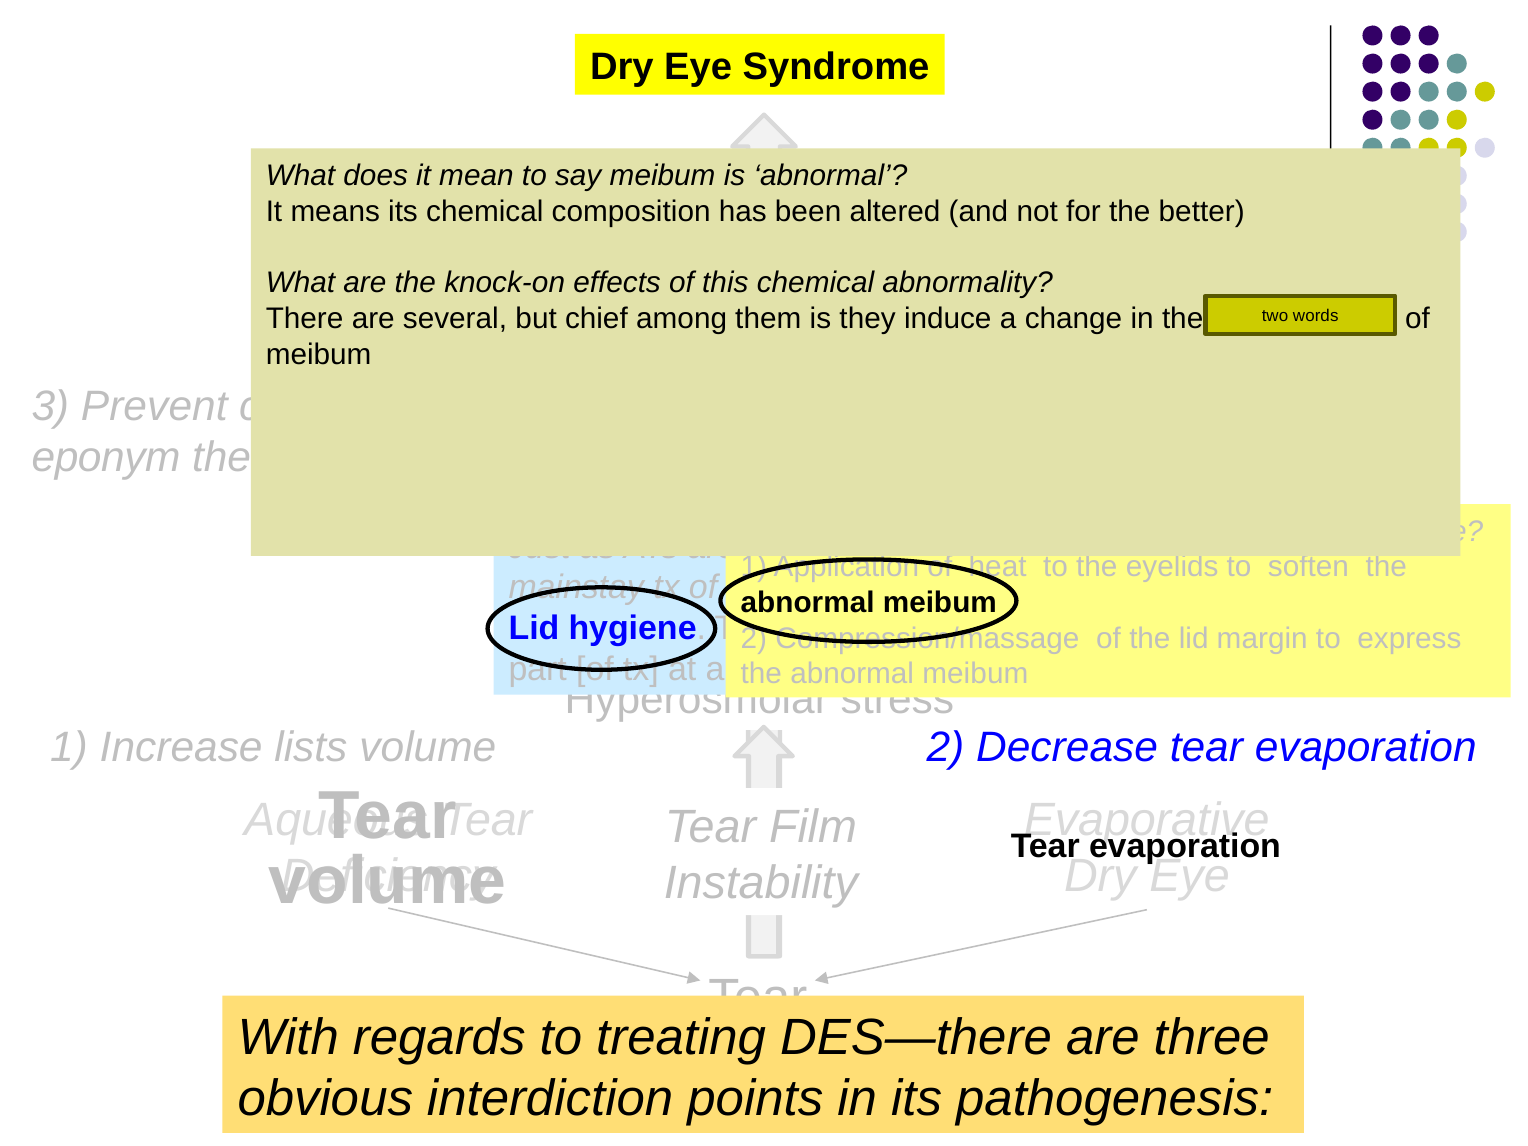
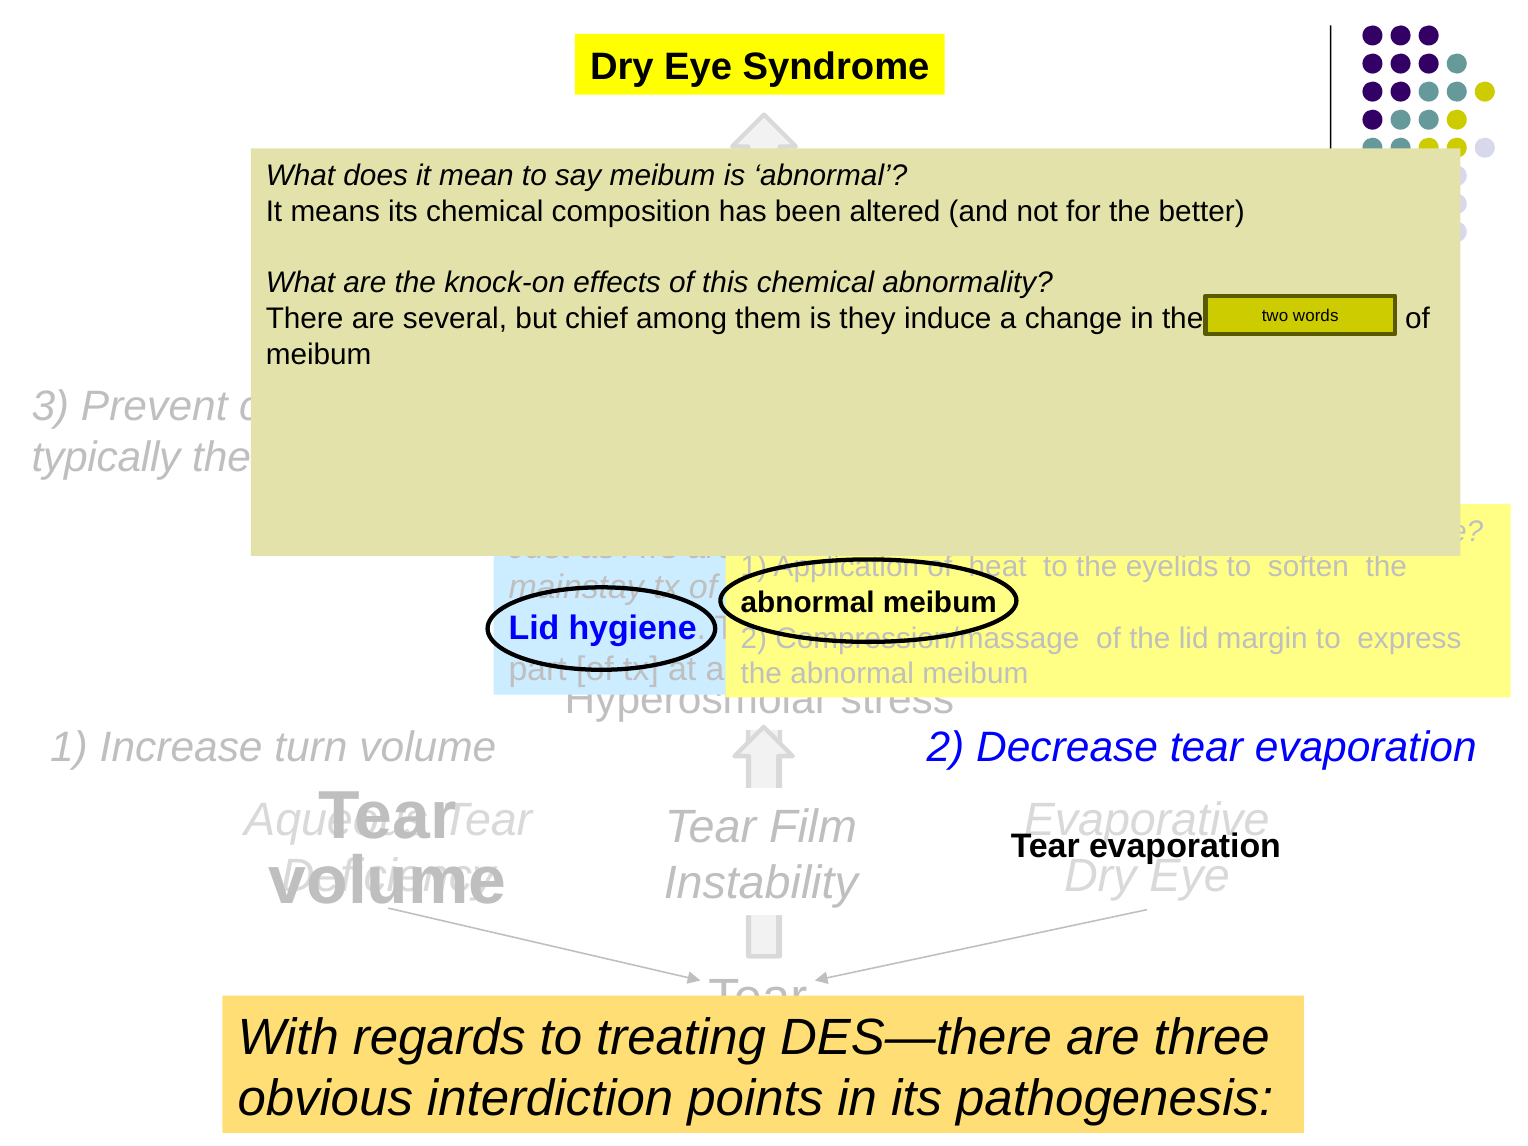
eponym: eponym -> typically (106, 457)
lists: lists -> turn (311, 748)
